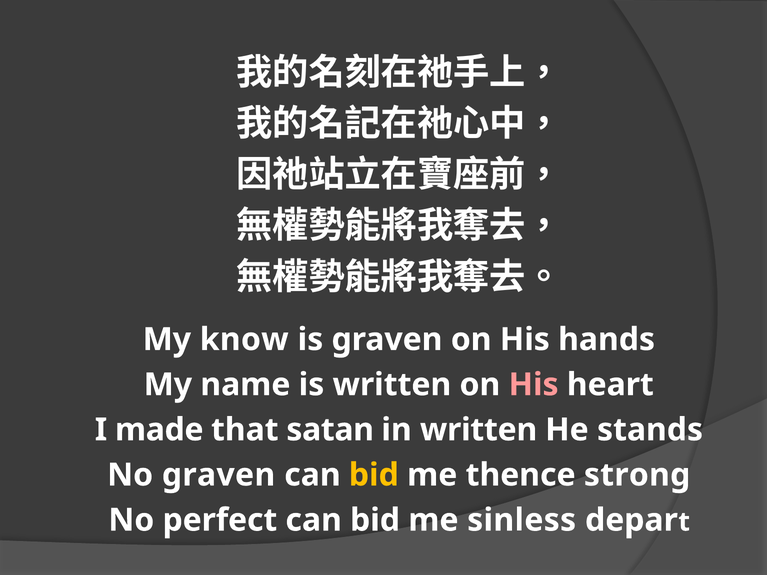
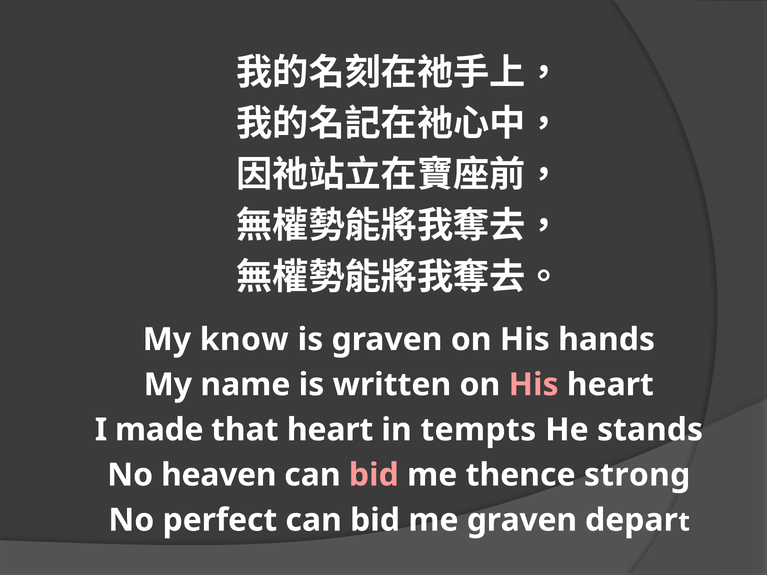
that satan: satan -> heart (330, 430)
in written: written -> tempts (478, 430)
No graven: graven -> heaven (219, 475)
bid colour: yellow -> pink (374, 475)
me sinless: sinless -> graven (522, 520)
